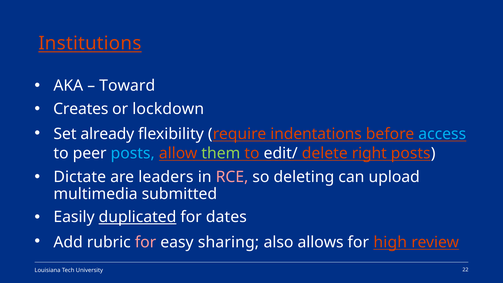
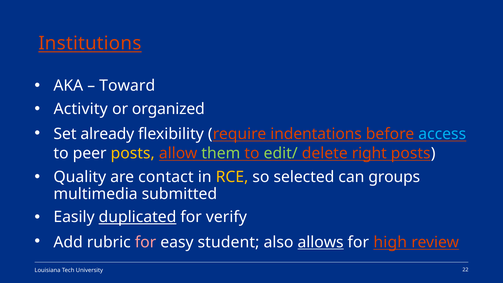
Creates: Creates -> Activity (81, 109)
lockdown: lockdown -> organized (168, 109)
posts colour: light blue -> yellow (133, 153)
edit/ colour: white -> light green (281, 153)
Dictate: Dictate -> Quality (80, 177)
leaders: leaders -> contact (166, 177)
RCE colour: pink -> yellow (232, 177)
deleting: deleting -> selected (304, 177)
upload: upload -> groups (394, 177)
dates: dates -> verify (226, 217)
sharing: sharing -> student (228, 242)
allows underline: none -> present (321, 242)
